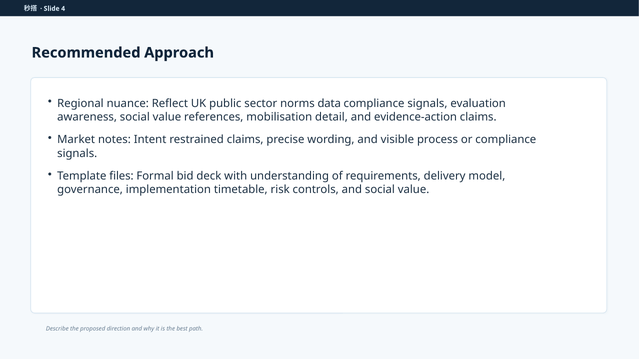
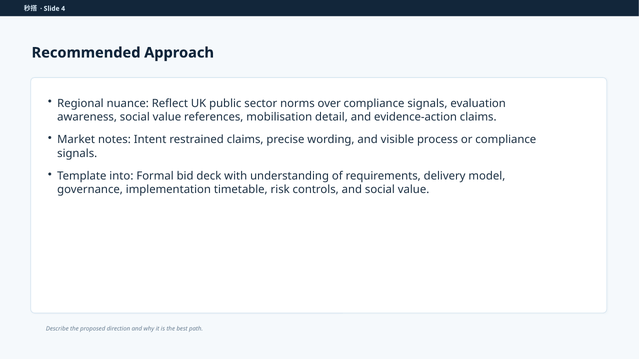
data: data -> over (329, 103)
files: files -> into (121, 176)
